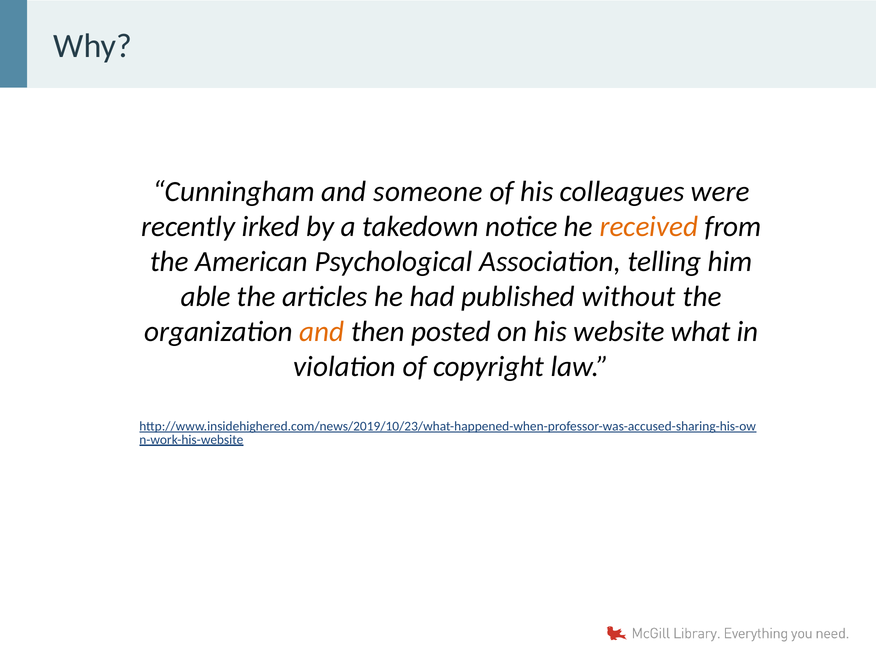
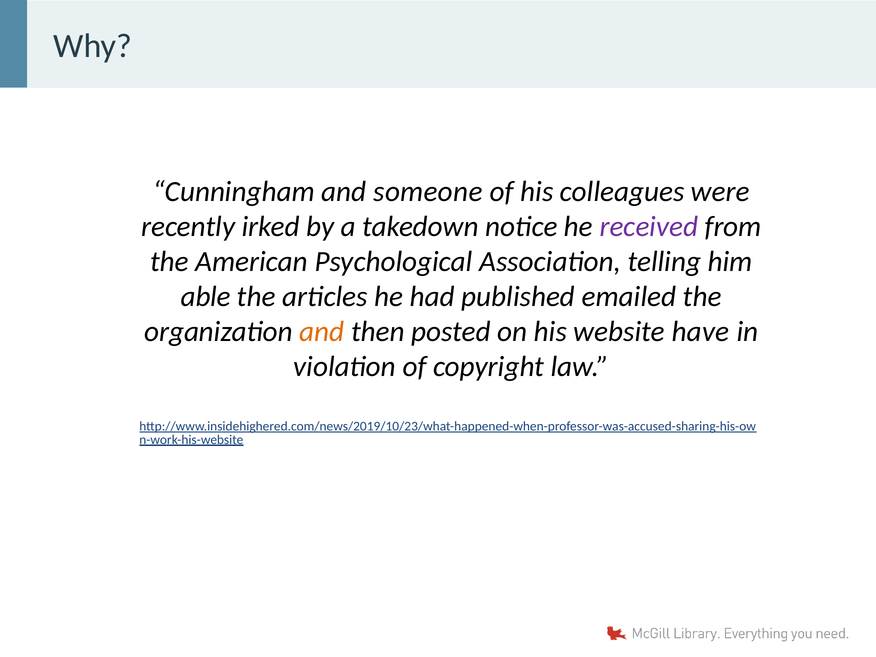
received colour: orange -> purple (649, 227)
without: without -> emailed (629, 297)
what: what -> have (700, 332)
